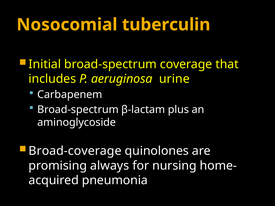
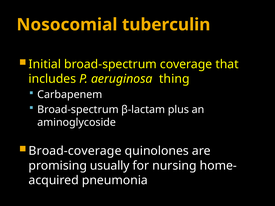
urine: urine -> thing (174, 79)
always: always -> usually (110, 166)
